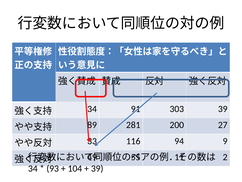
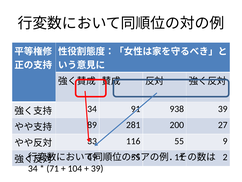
303: 303 -> 938 (177, 109)
94: 94 -> 55 (179, 141)
93: 93 -> 71 (53, 168)
